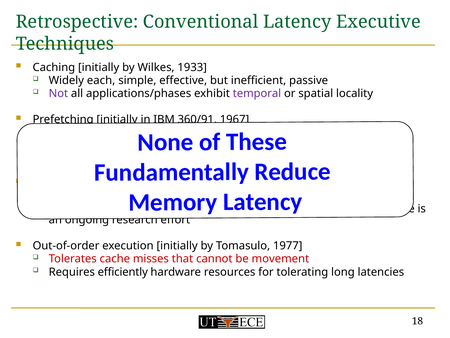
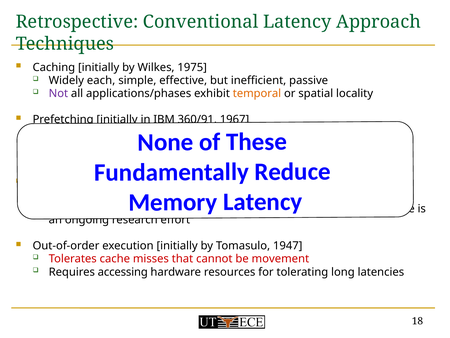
Executive: Executive -> Approach (379, 22)
1933: 1933 -> 1975 (192, 67)
temporal colour: purple -> orange (257, 93)
1977: 1977 -> 1947 (288, 245)
efficiently: efficiently -> accessing (123, 272)
